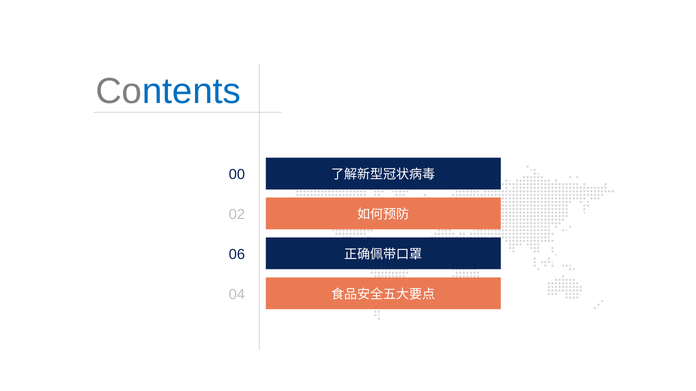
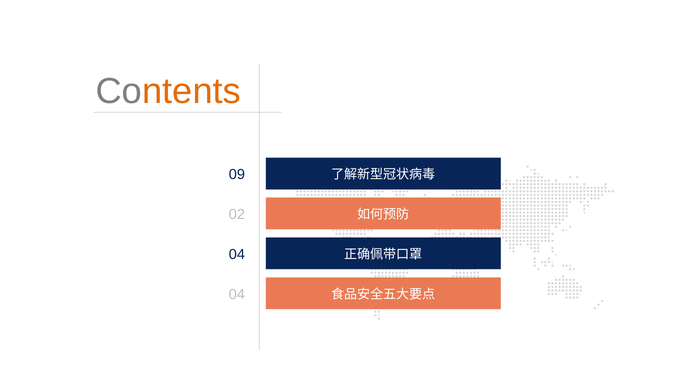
ntents colour: blue -> orange (192, 91)
0 0: 0 -> 9 (241, 175)
6: 6 -> 4 (241, 255)
